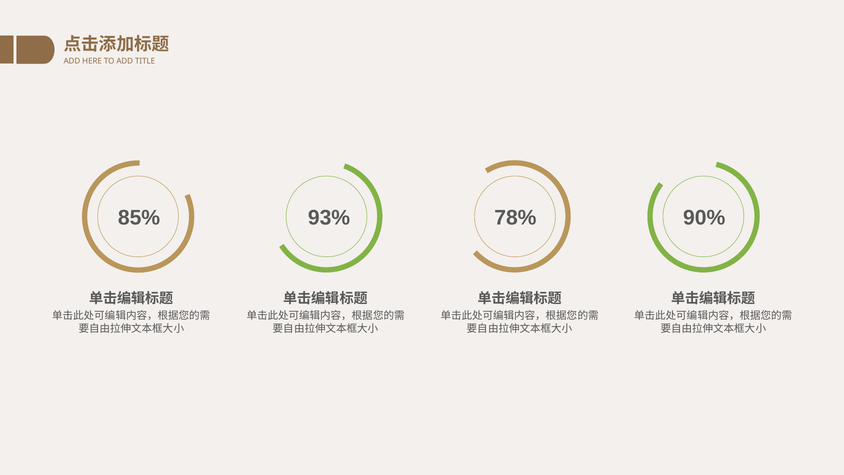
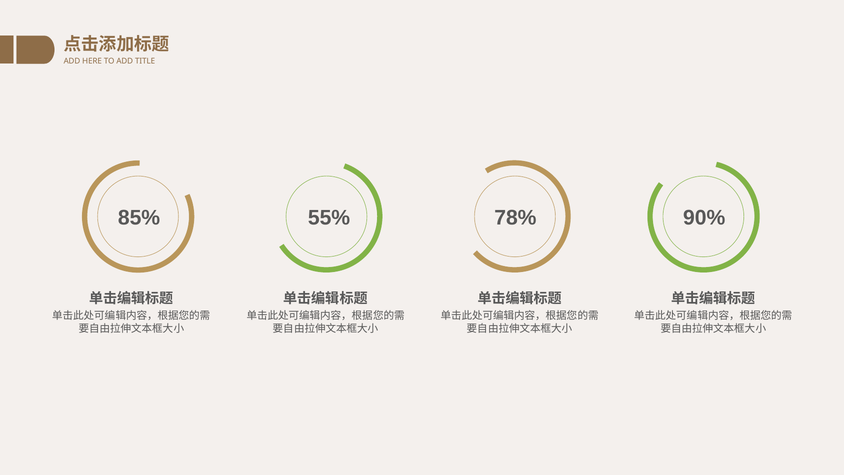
93%: 93% -> 55% (329, 218)
